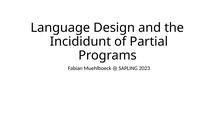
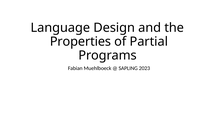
Incididunt: Incididunt -> Properties (80, 41)
